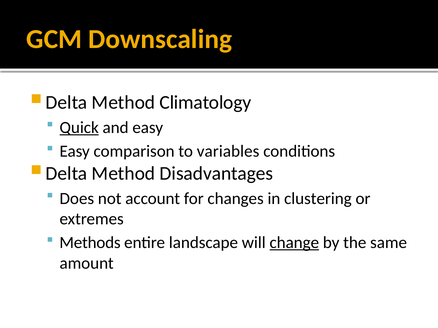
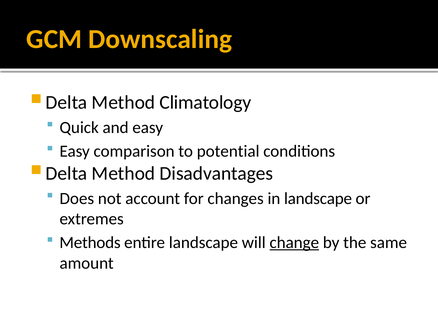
Quick underline: present -> none (79, 128)
variables: variables -> potential (228, 151)
in clustering: clustering -> landscape (318, 199)
